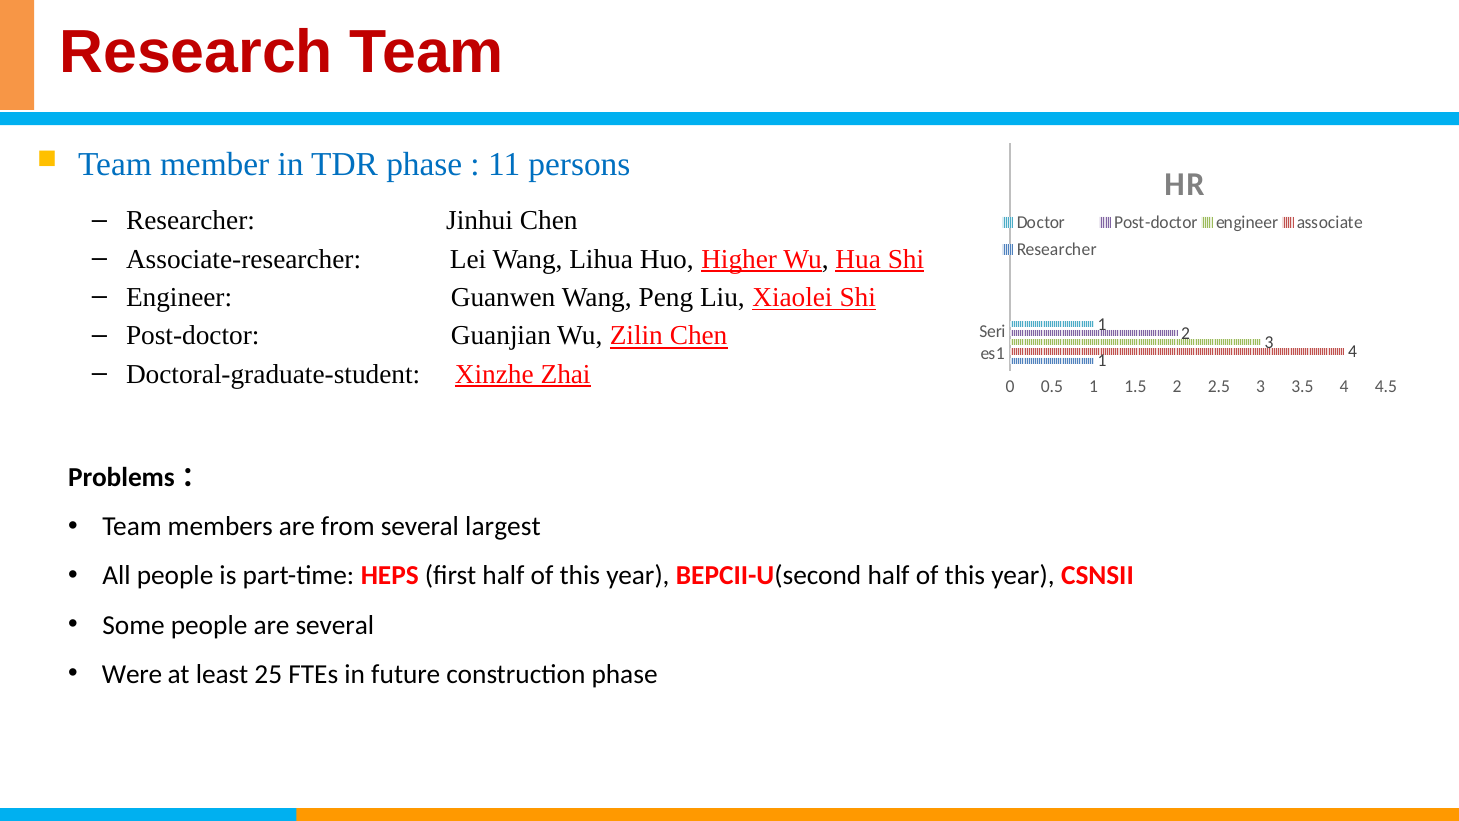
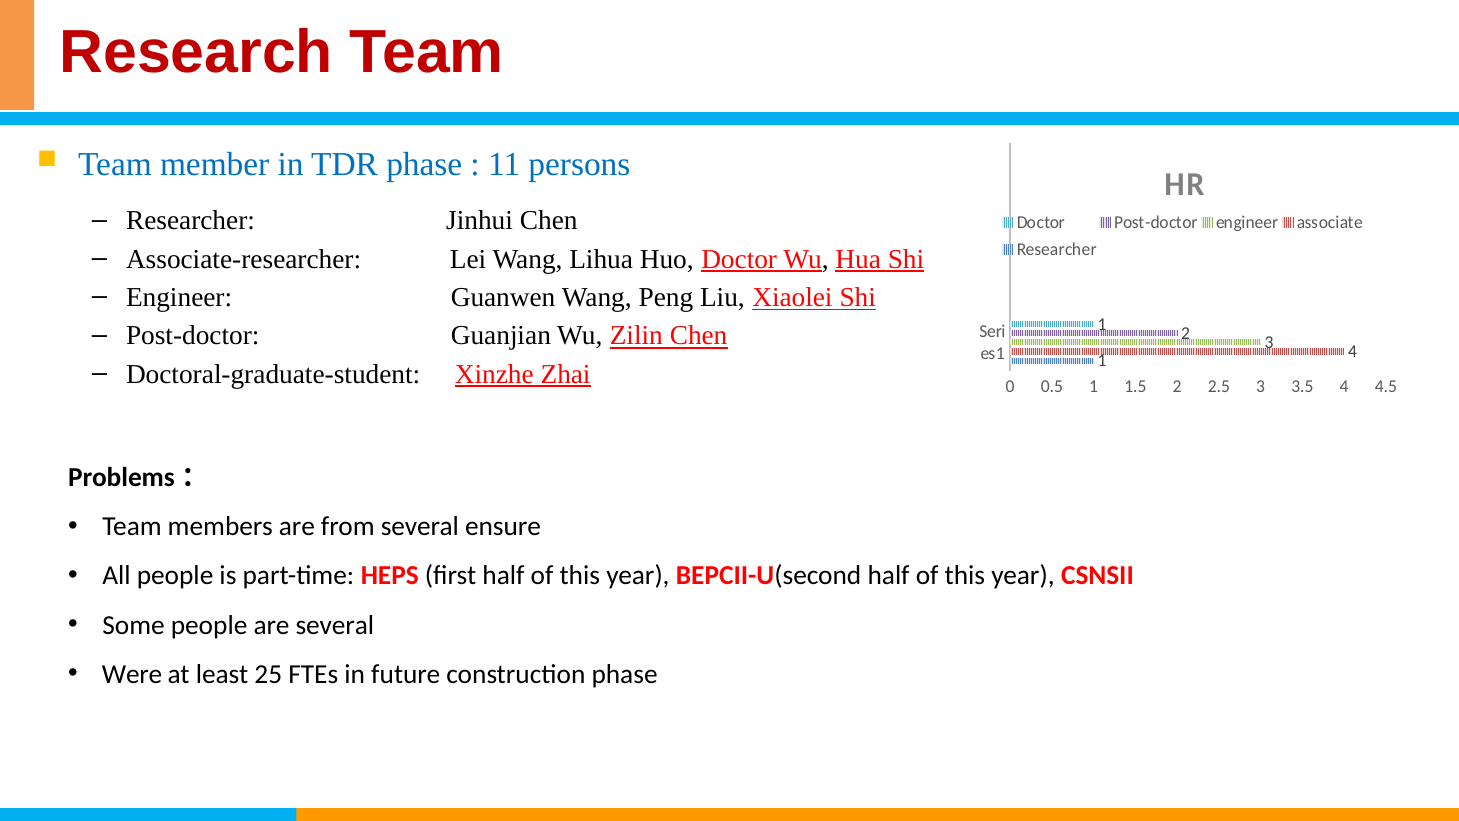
Huo Higher: Higher -> Doctor (739, 259)
largest: largest -> ensure (503, 526)
